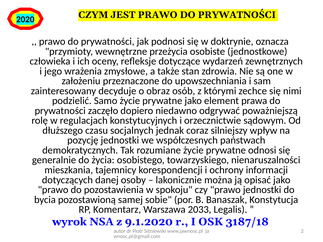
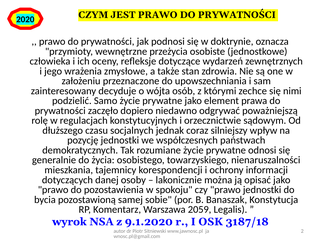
obraz: obraz -> wójta (158, 91)
2033: 2033 -> 2059 (200, 210)
